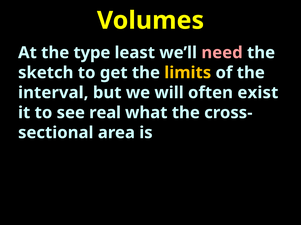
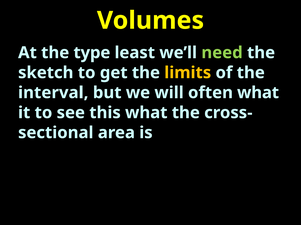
need colour: pink -> light green (222, 53)
often exist: exist -> what (258, 93)
real: real -> this (105, 113)
